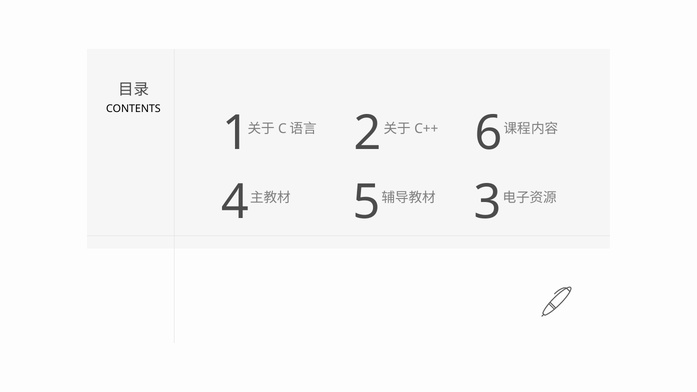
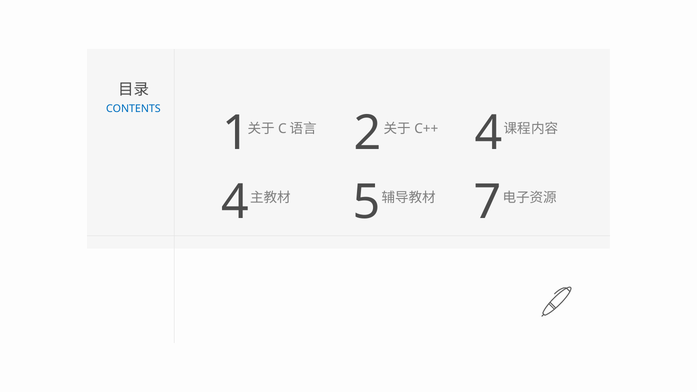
CONTENTS colour: black -> blue (133, 109)
6: 6 -> 4 (489, 133)
3: 3 -> 7 (487, 202)
